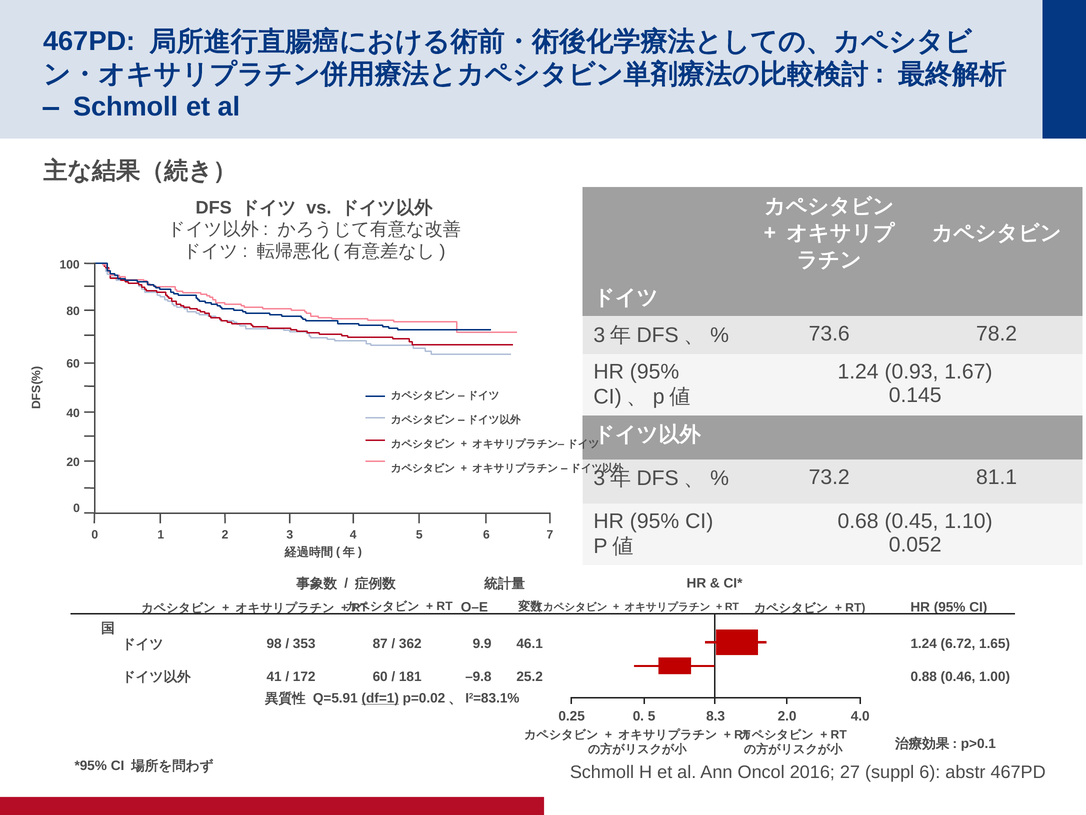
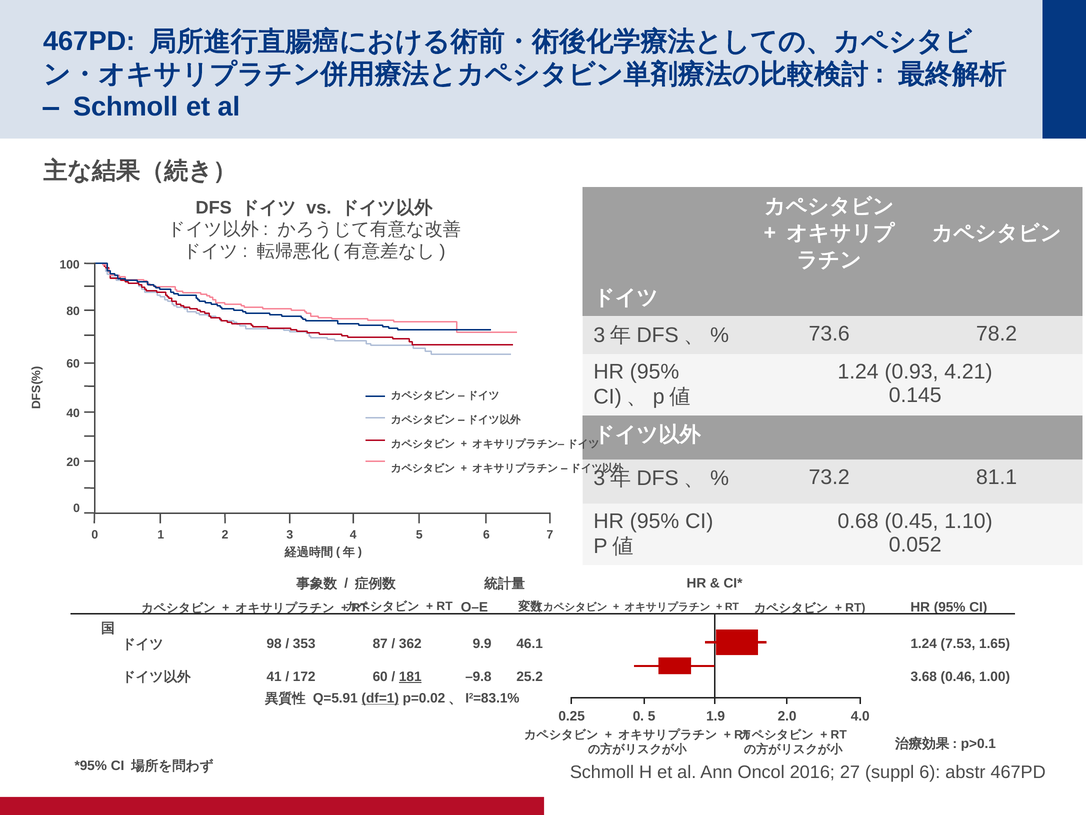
1.67: 1.67 -> 4.21 (968, 371)
6.72: 6.72 -> 7.53 (958, 644)
181 underline: none -> present (410, 676)
0.88: 0.88 -> 3.68 (924, 676)
8.3: 8.3 -> 1.9 (716, 716)
